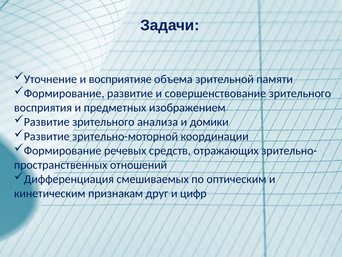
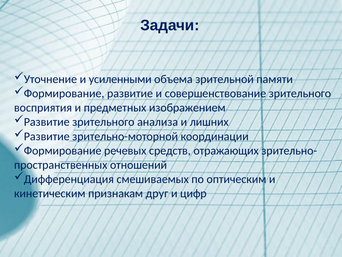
восприятияе: восприятияе -> усиленными (120, 79)
домики: домики -> лишних (209, 122)
